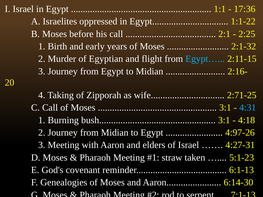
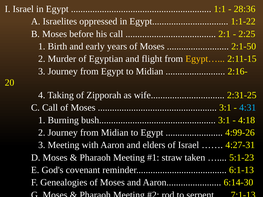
17:36: 17:36 -> 28:36 (245, 9)
2:1-32: 2:1-32 -> 2:1-50 (244, 46)
Egypt… colour: light blue -> yellow (205, 59)
2:71-25: 2:71-25 -> 2:31-25 (242, 95)
4:97-26: 4:97-26 -> 4:99-26 (240, 133)
